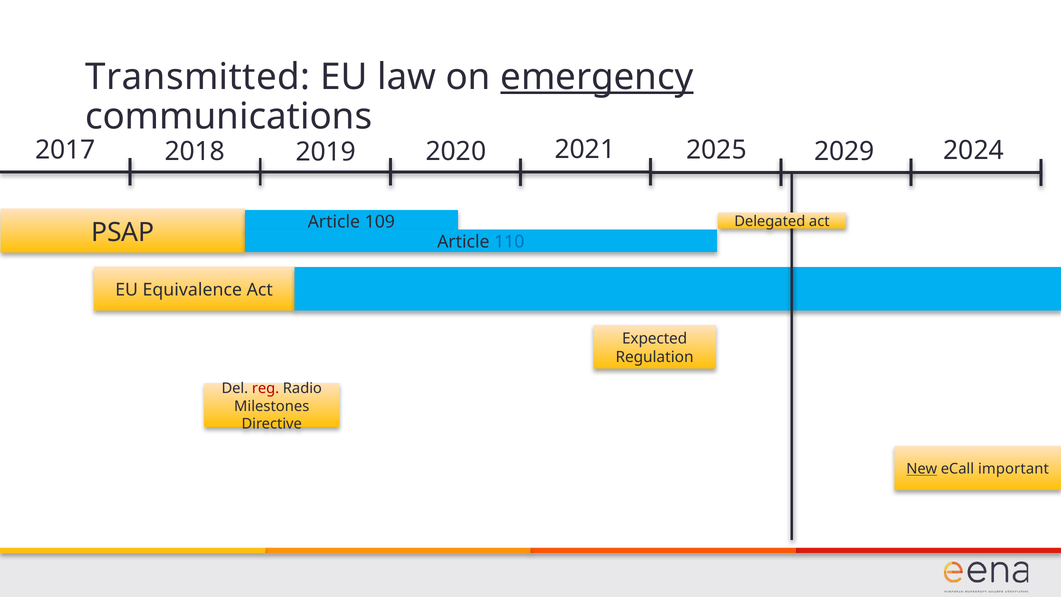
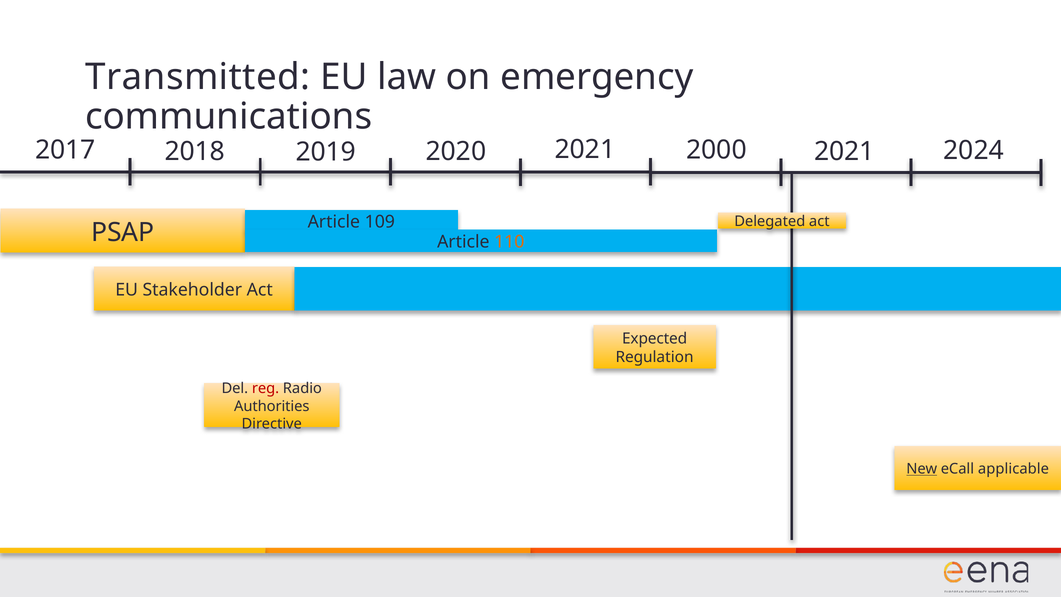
emergency underline: present -> none (597, 77)
2017 2029: 2029 -> 2021 (844, 151)
2025: 2025 -> 2000 (716, 150)
110 colour: blue -> orange (509, 242)
Equivalence: Equivalence -> Stakeholder (192, 290)
Milestones: Milestones -> Authorities (272, 406)
important: important -> applicable (1013, 469)
